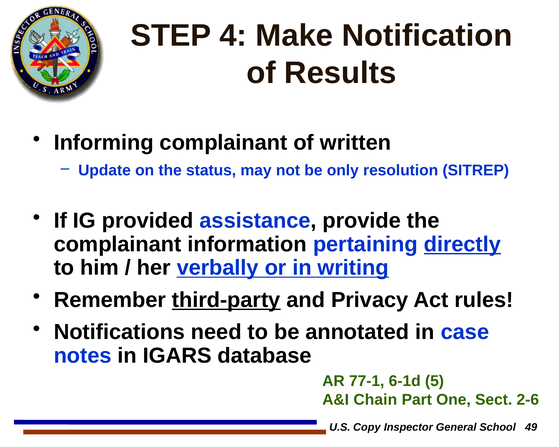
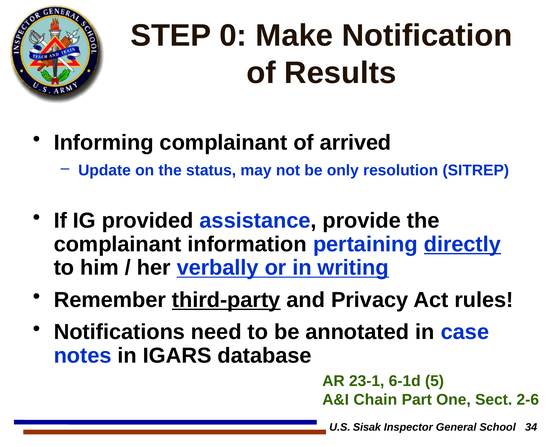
4: 4 -> 0 (233, 36)
written: written -> arrived (356, 143)
77-1: 77-1 -> 23-1 (367, 381)
Copy: Copy -> Sisak (367, 427)
49: 49 -> 34 (531, 427)
